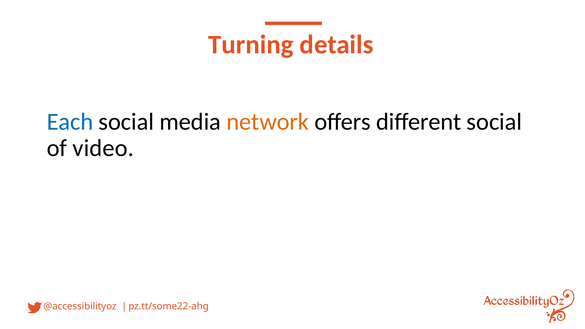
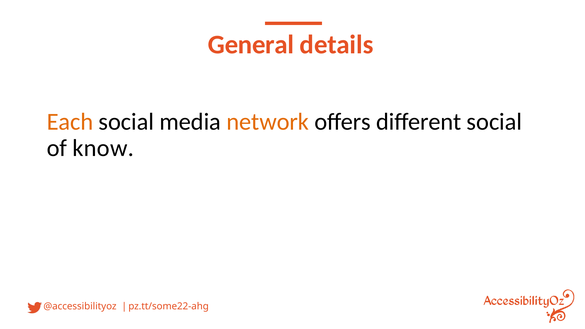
Turning: Turning -> General (251, 45)
Each colour: blue -> orange (70, 122)
video: video -> know (103, 148)
